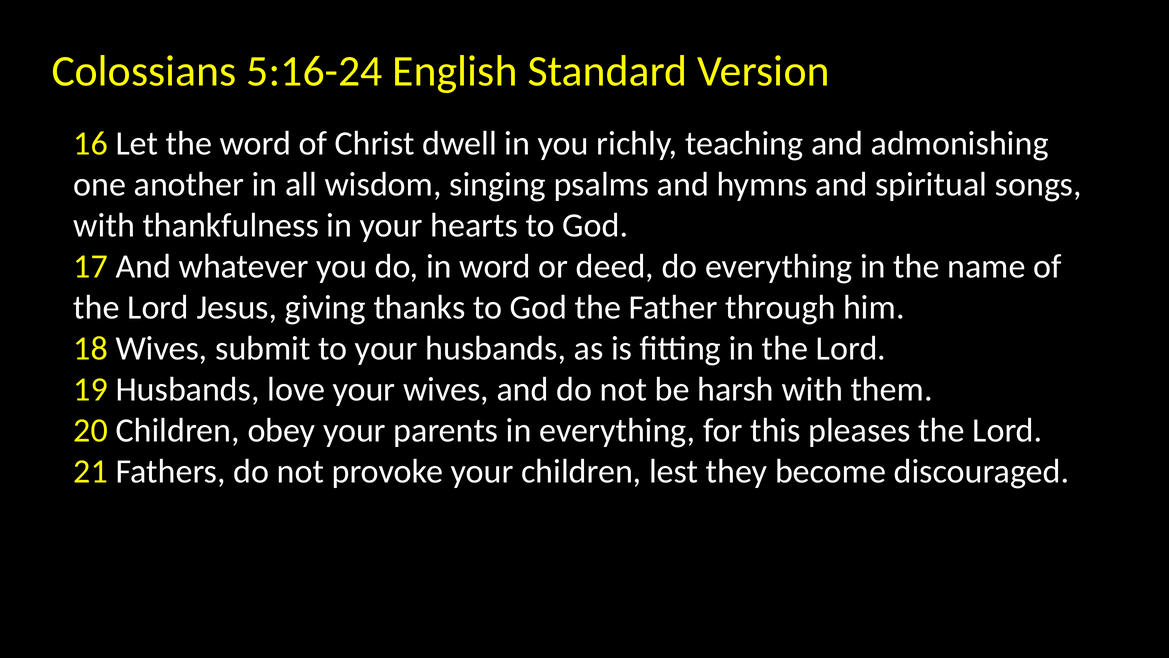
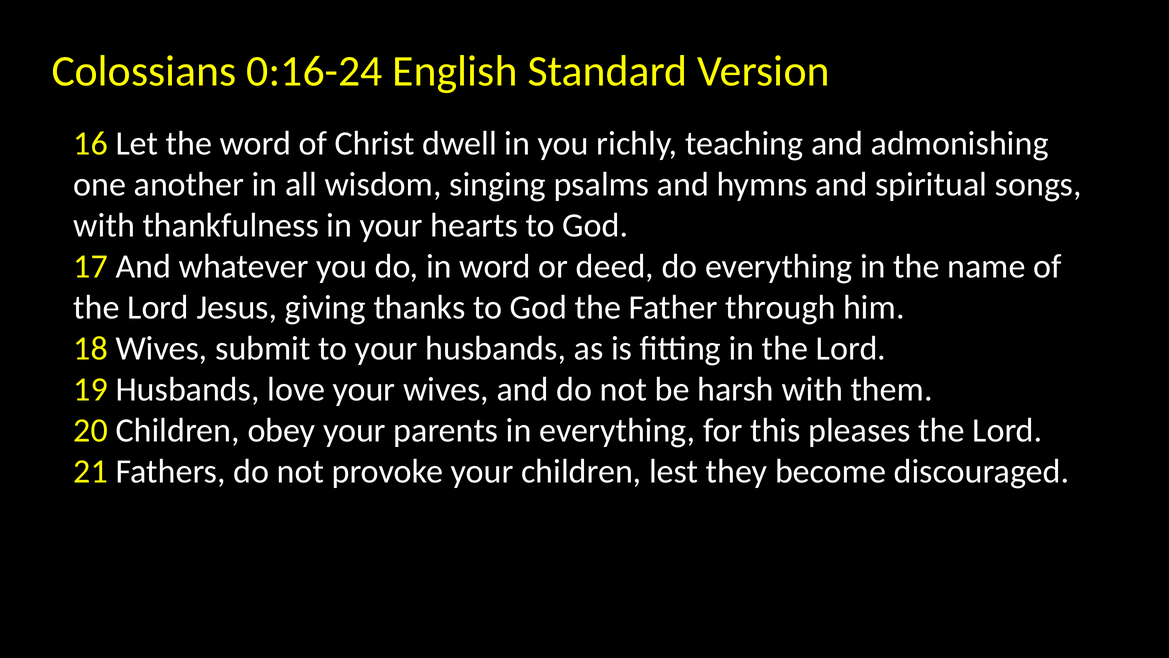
5:16-24: 5:16-24 -> 0:16-24 (314, 71)
